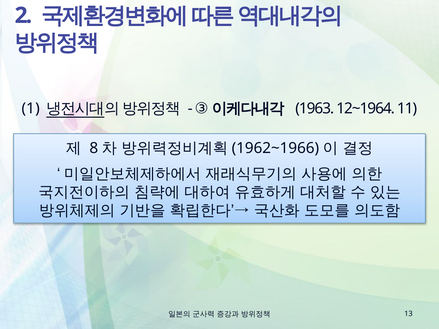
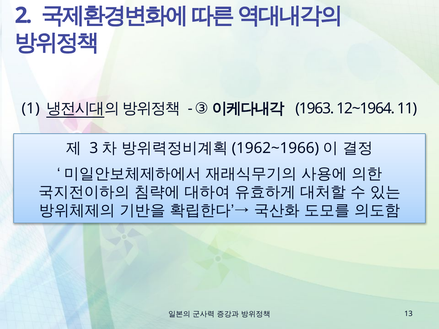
8: 8 -> 3 (94, 148)
